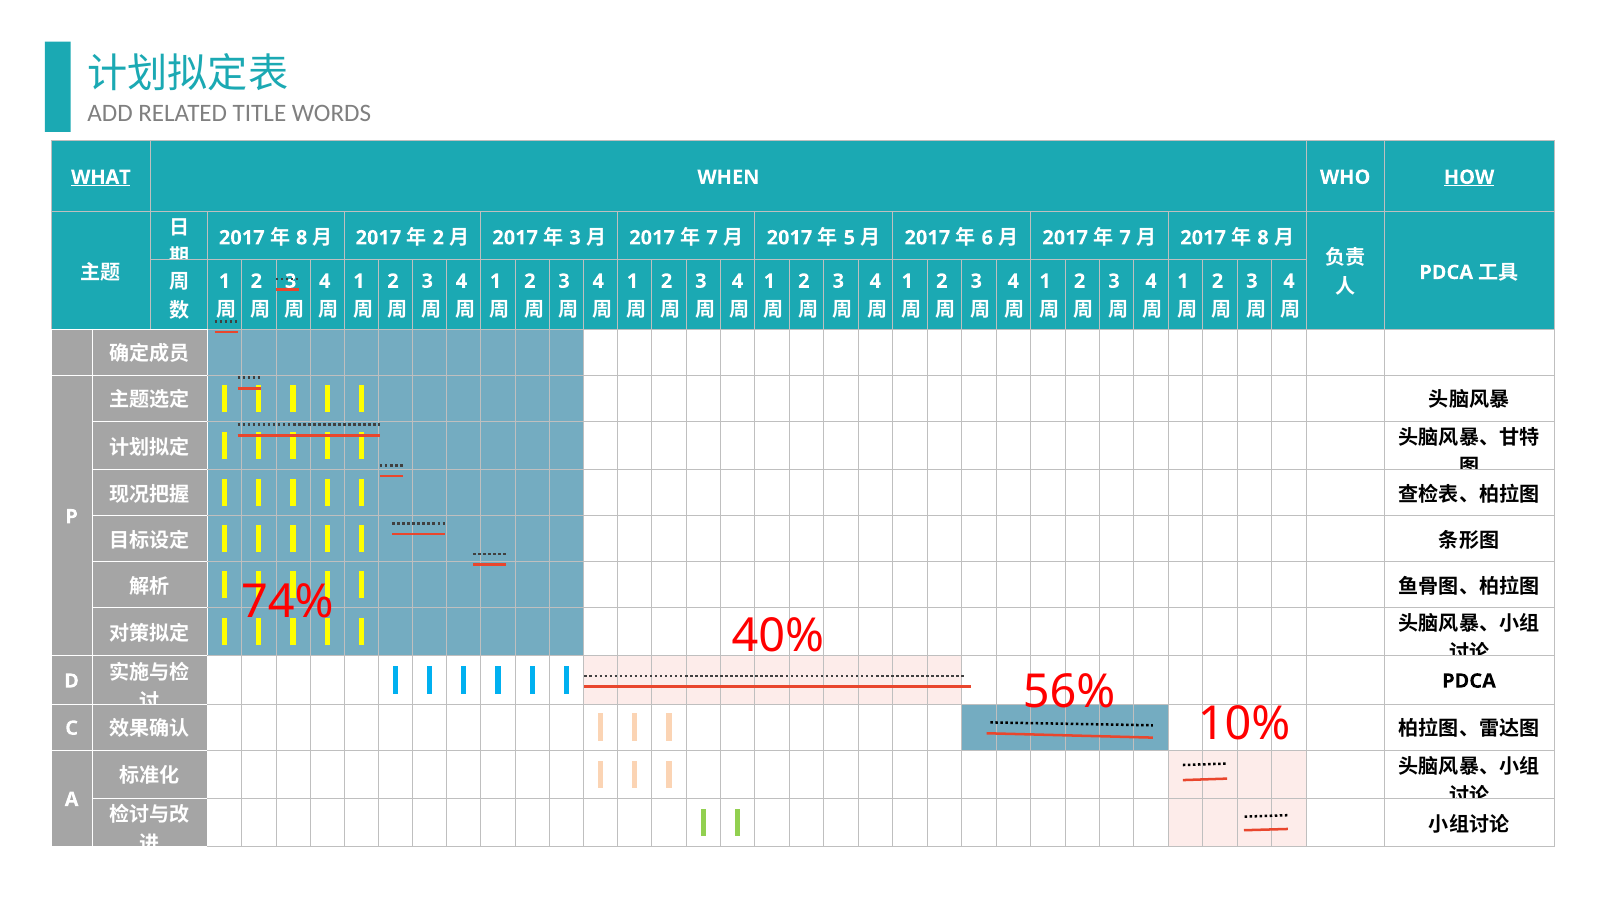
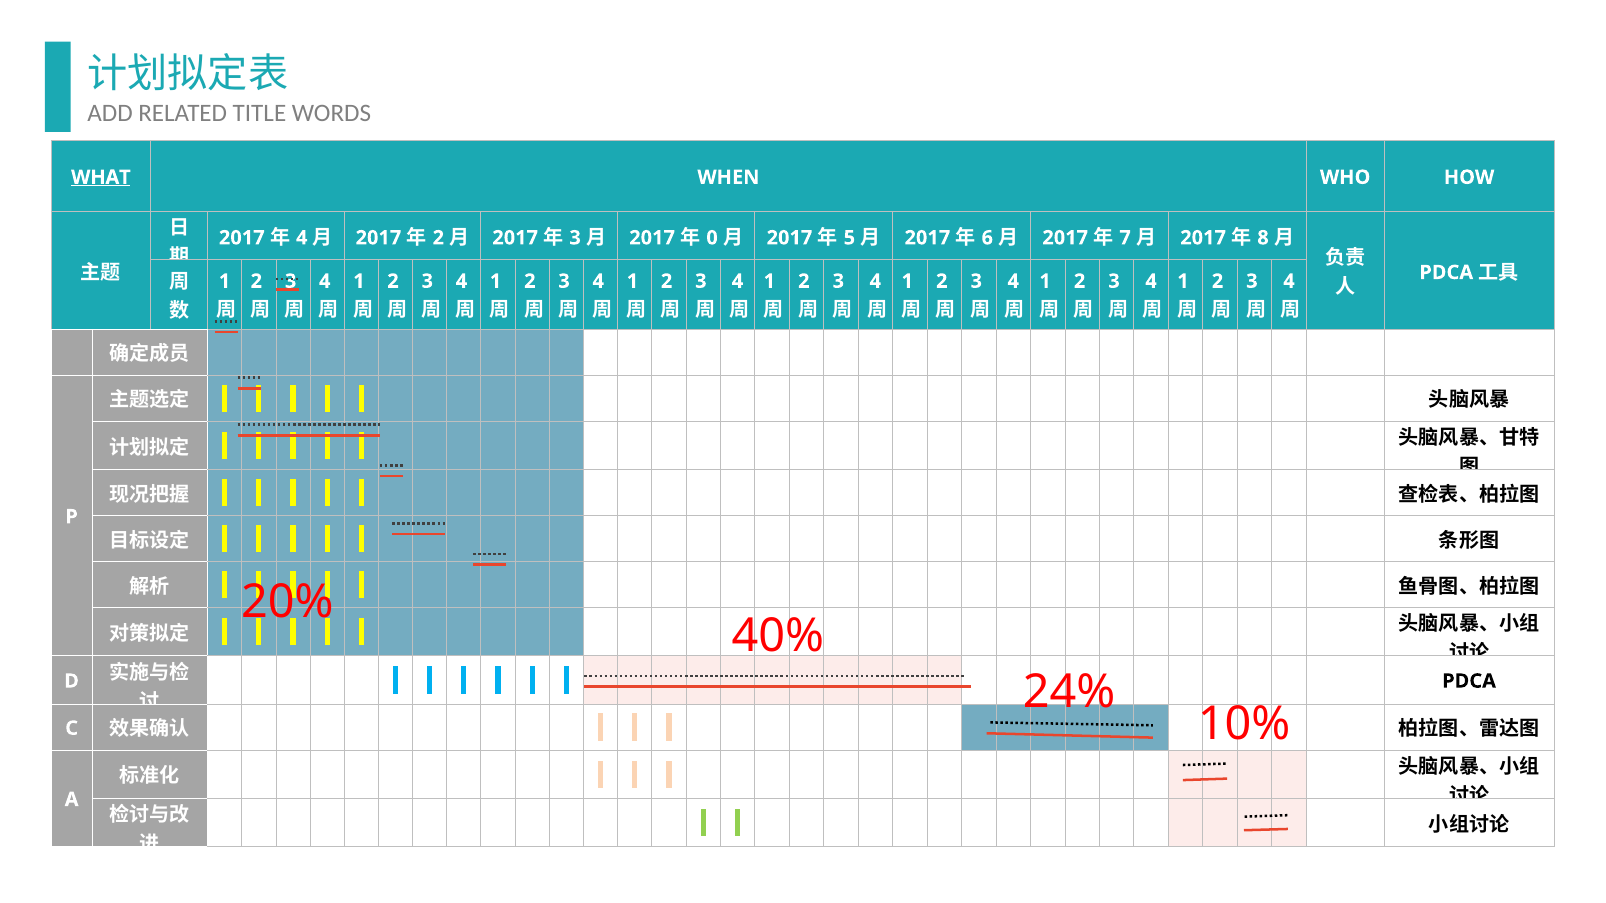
HOW underline: present -> none (1469, 177)
8: 8 -> 4 (302, 238)
7: 7 -> 0 (712, 238)
74%: 74% -> 20% (287, 603)
56%: 56% -> 24% (1069, 693)
